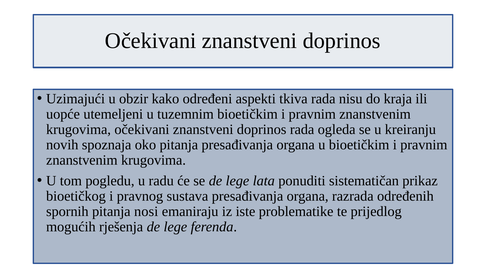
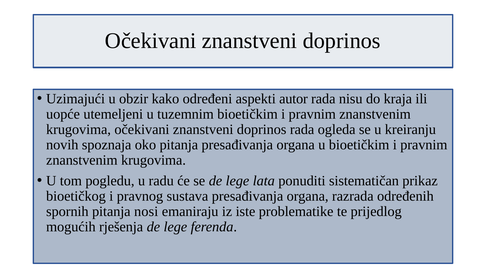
tkiva: tkiva -> autor (293, 99)
